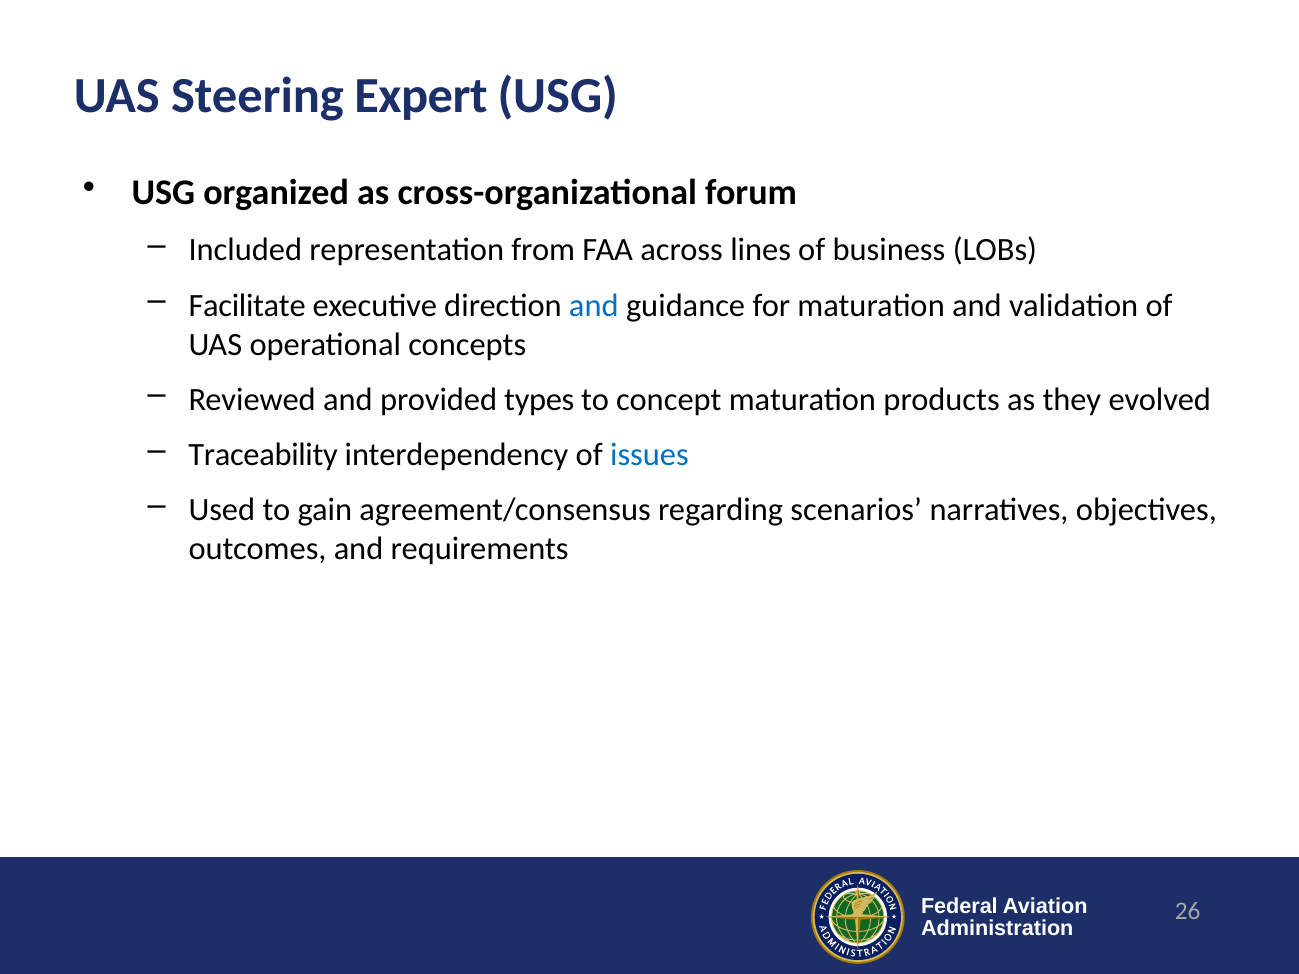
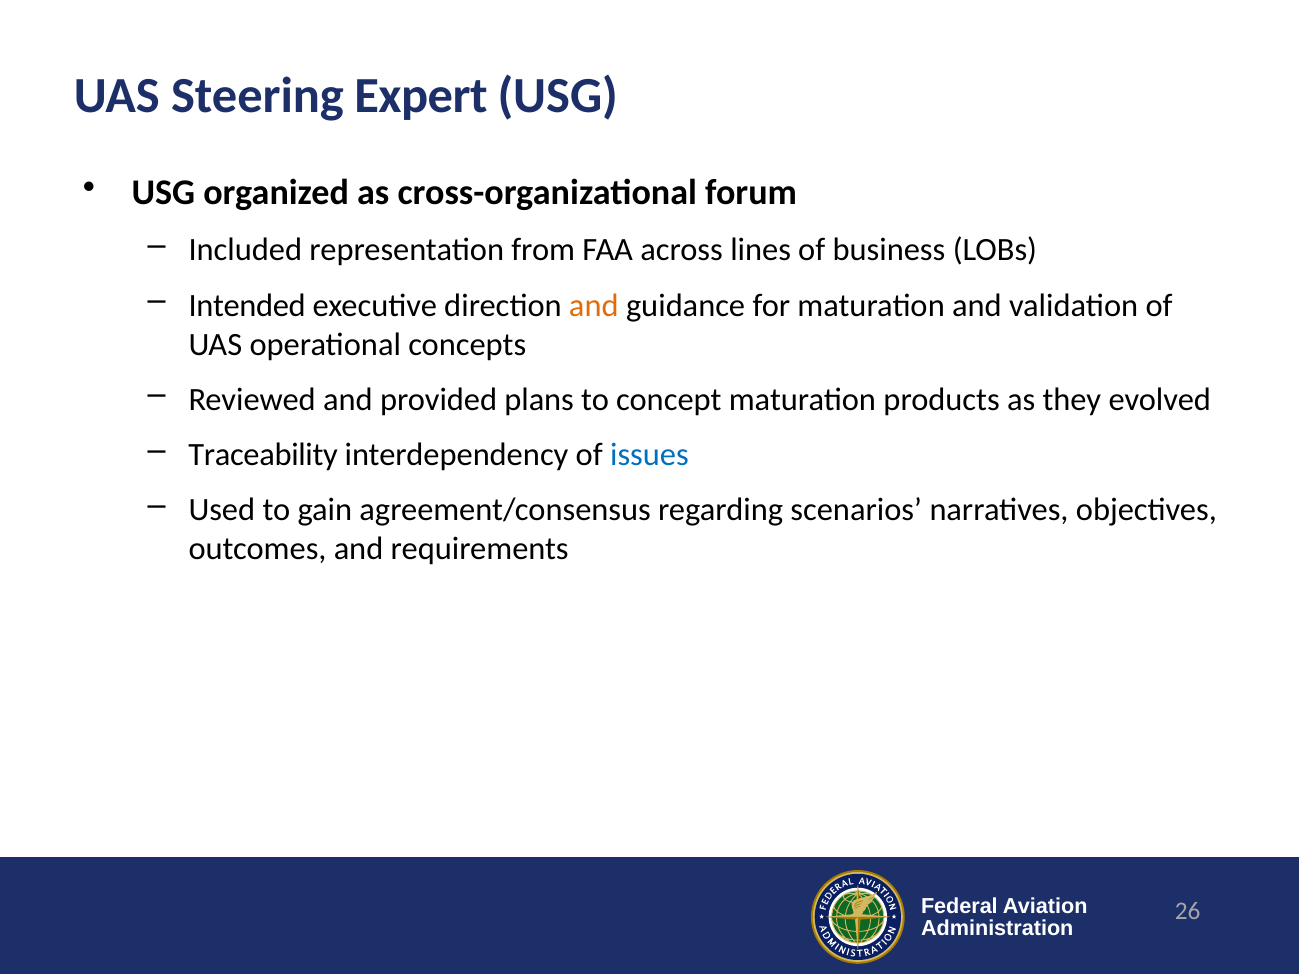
Facilitate: Facilitate -> Intended (247, 305)
and colour: blue -> orange (594, 305)
types: types -> plans (539, 400)
